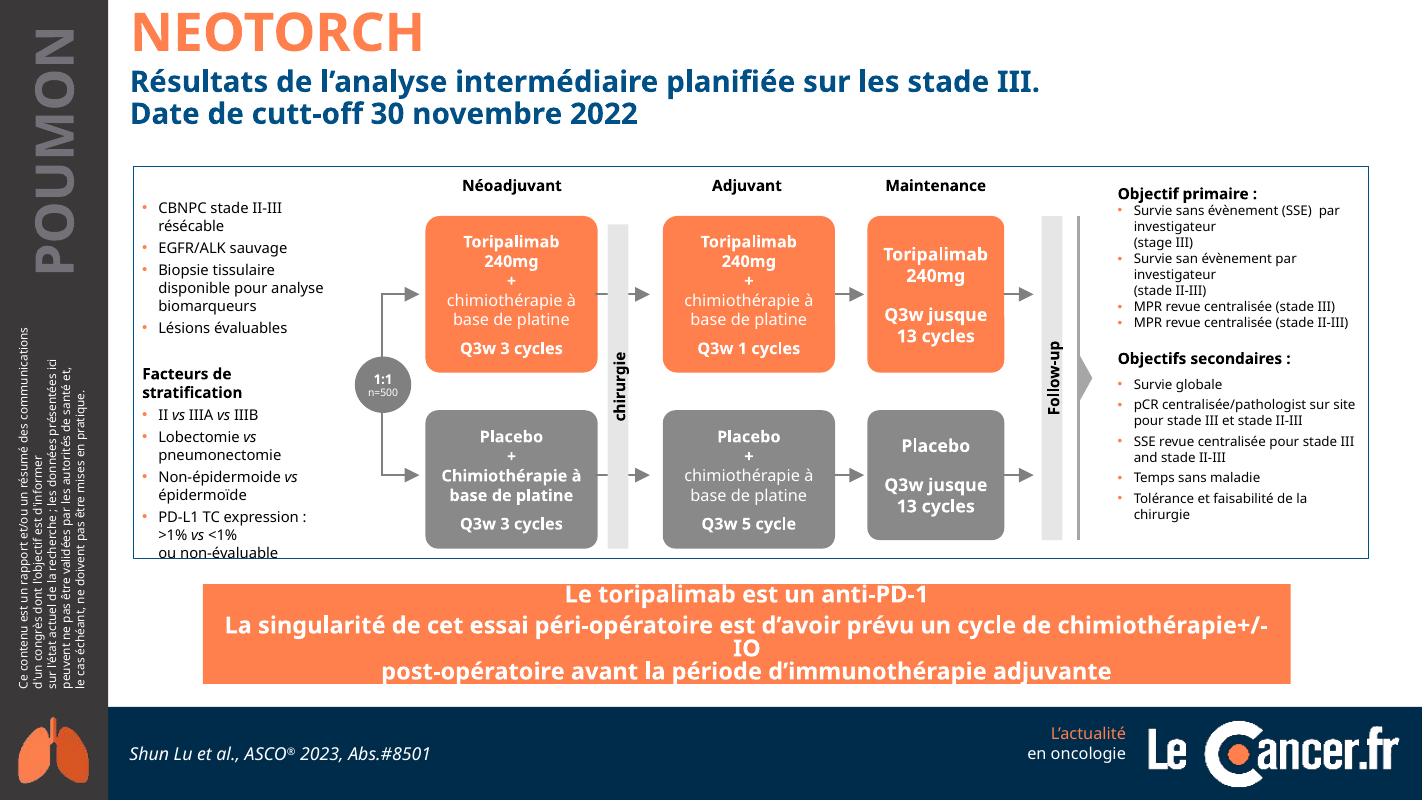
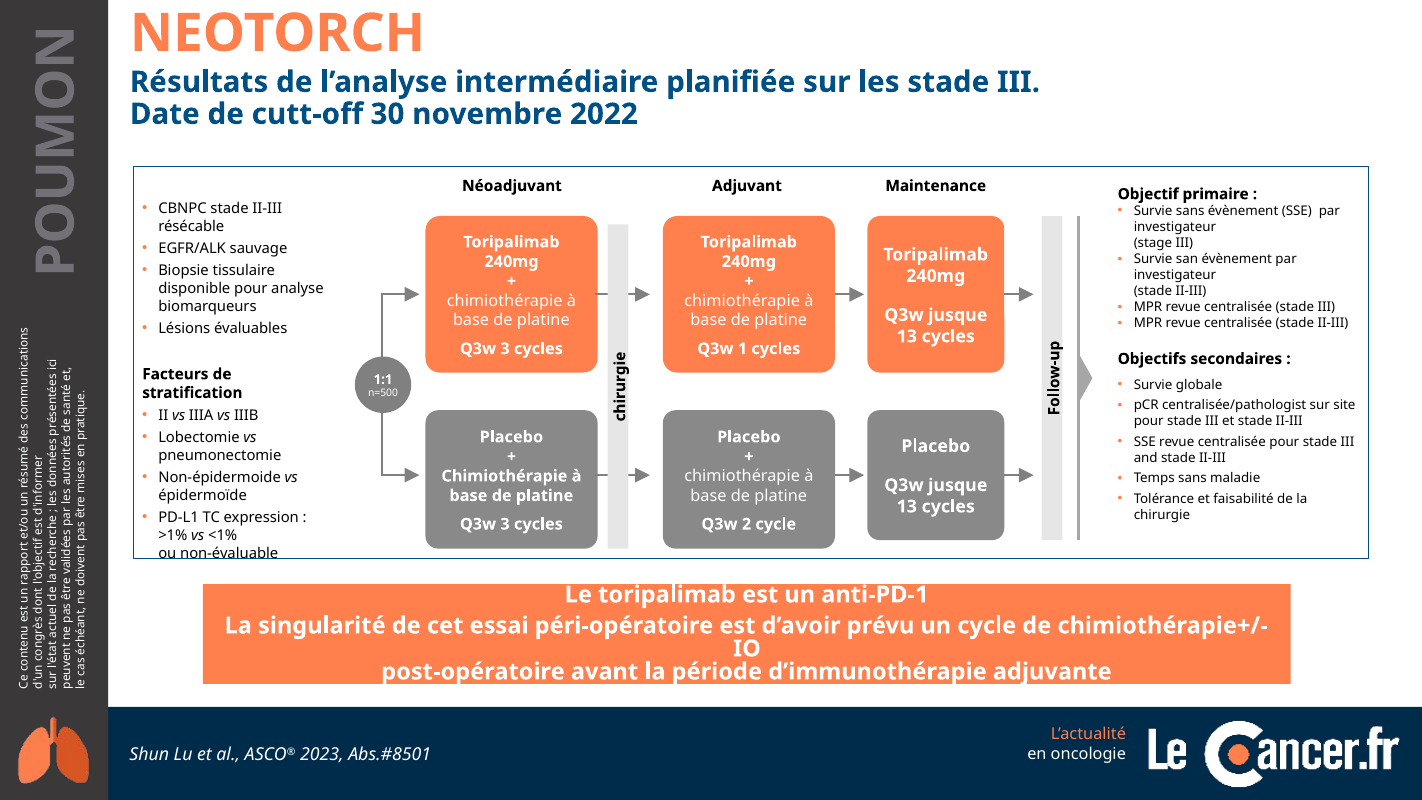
5: 5 -> 2 (747, 524)
